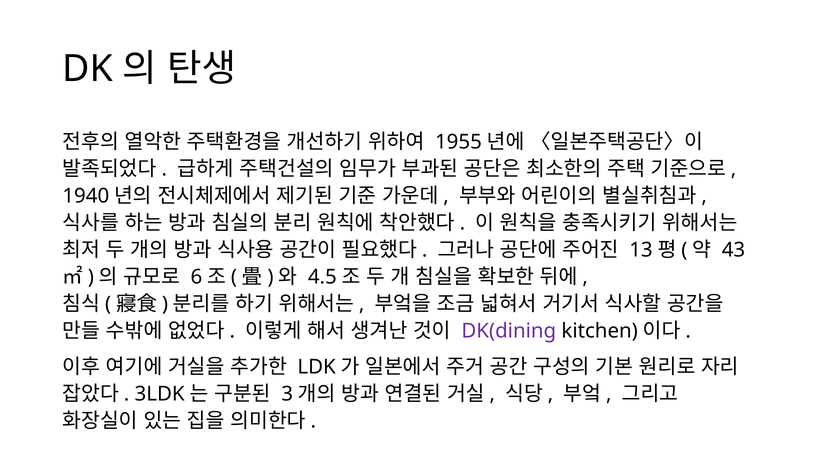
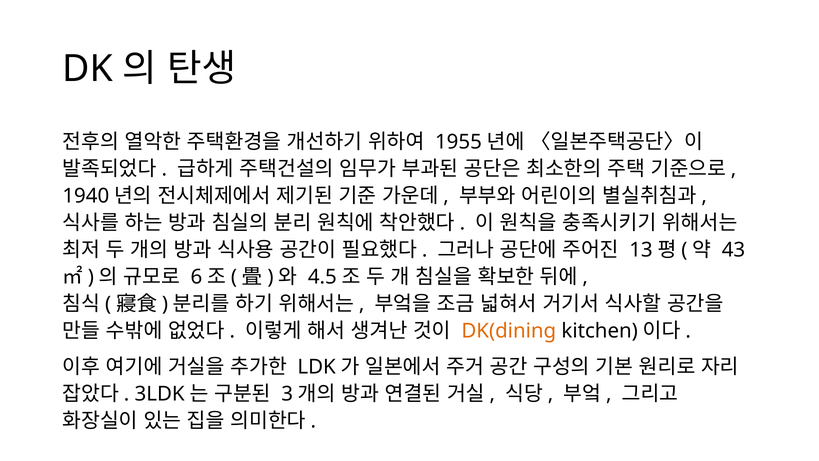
DK(dining colour: purple -> orange (509, 331)
